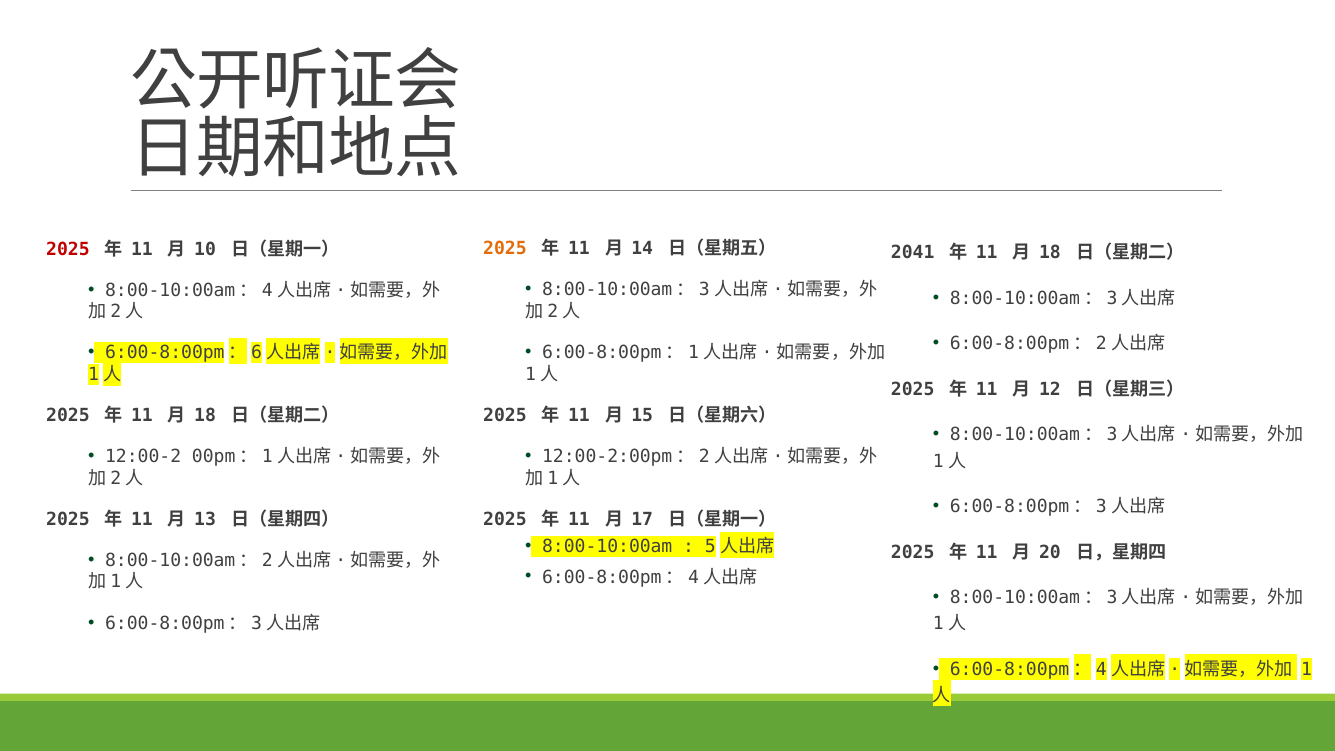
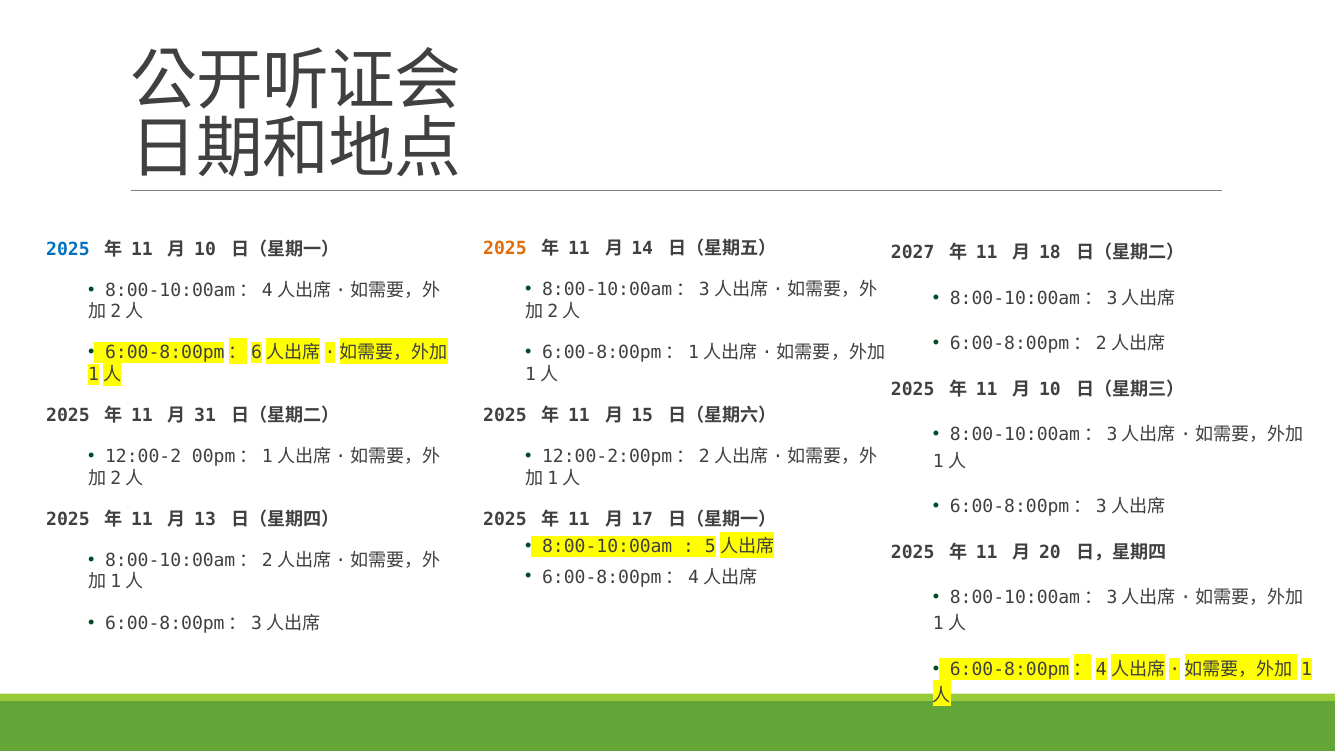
2025 colour: red -> blue (68, 249)
2041: 2041 -> 2027 (913, 253)
12: 12 -> 10 (1050, 389)
18: 18 -> 31 (205, 415)
